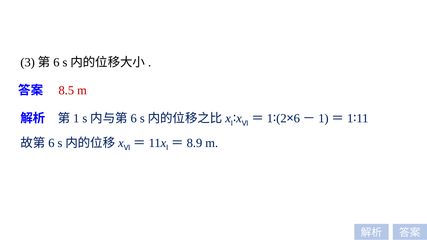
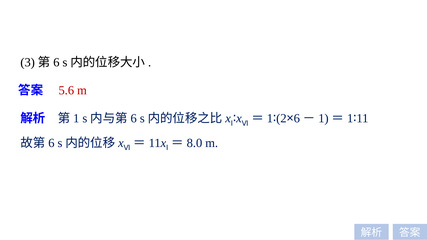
8.5: 8.5 -> 5.6 (66, 90)
8.9: 8.9 -> 8.0 (194, 143)
